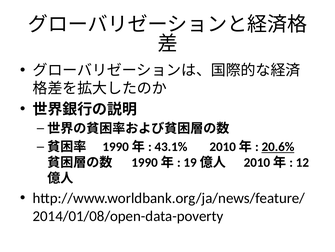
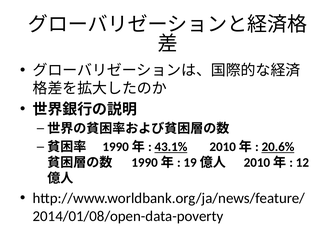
43.1% underline: none -> present (171, 146)
